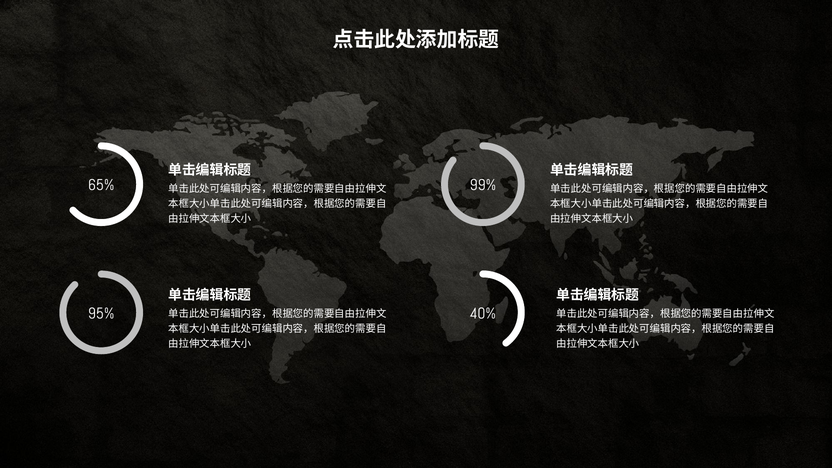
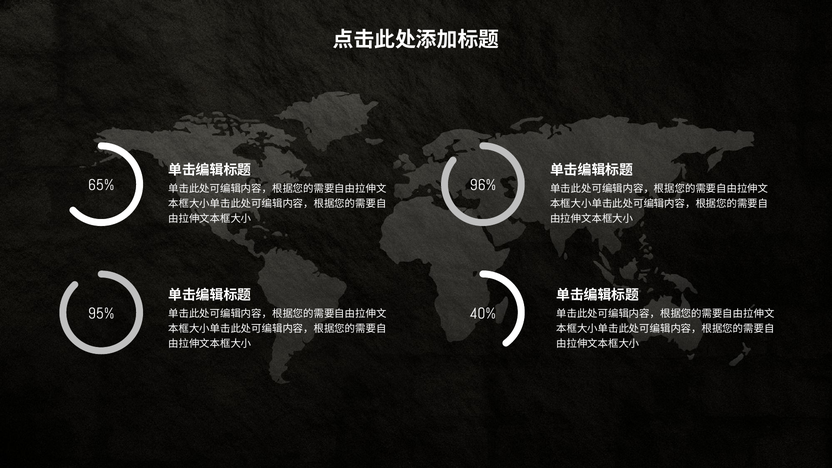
99%: 99% -> 96% (483, 185)
